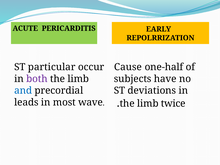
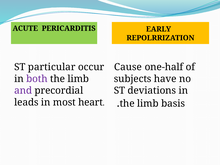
and colour: blue -> purple (23, 91)
wave: wave -> heart (90, 102)
twice: twice -> basis (173, 104)
